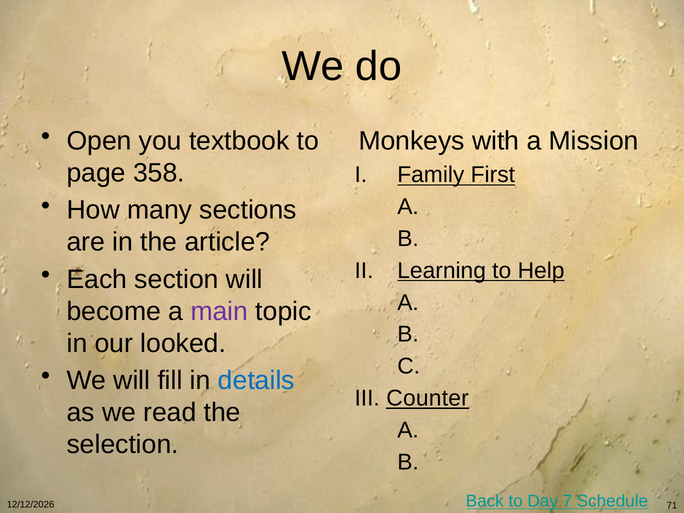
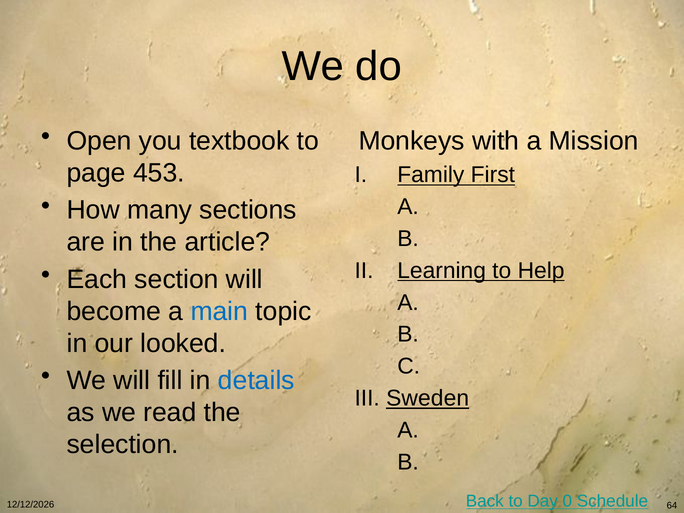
358: 358 -> 453 (159, 173)
main colour: purple -> blue (219, 311)
Counter: Counter -> Sweden (428, 398)
7: 7 -> 0 (567, 501)
71: 71 -> 64 (672, 506)
